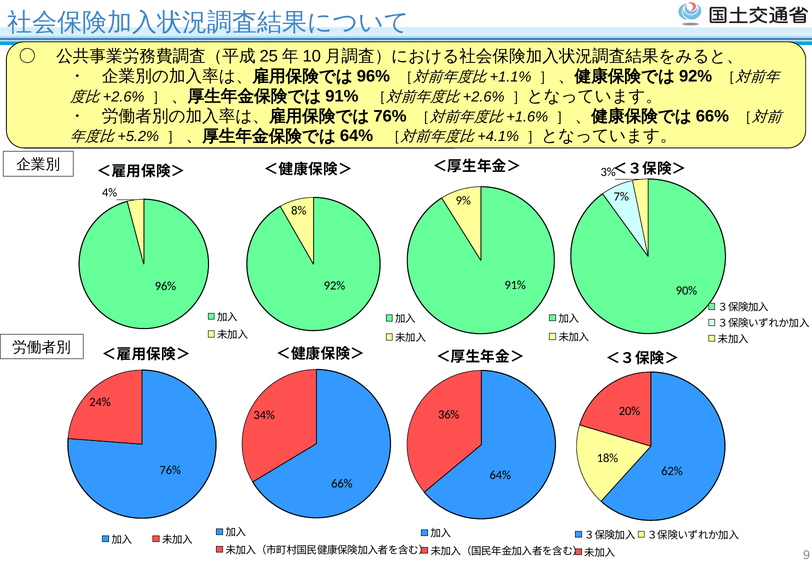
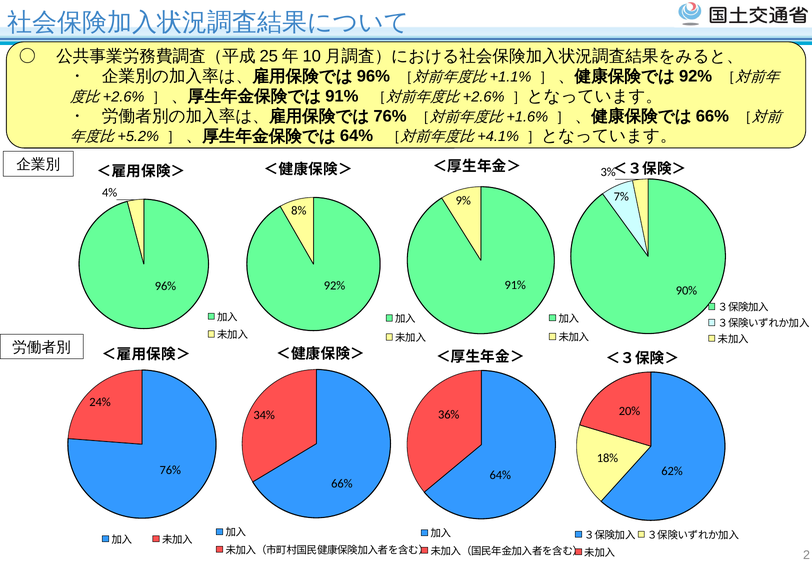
9: 9 -> 2 (807, 555)
